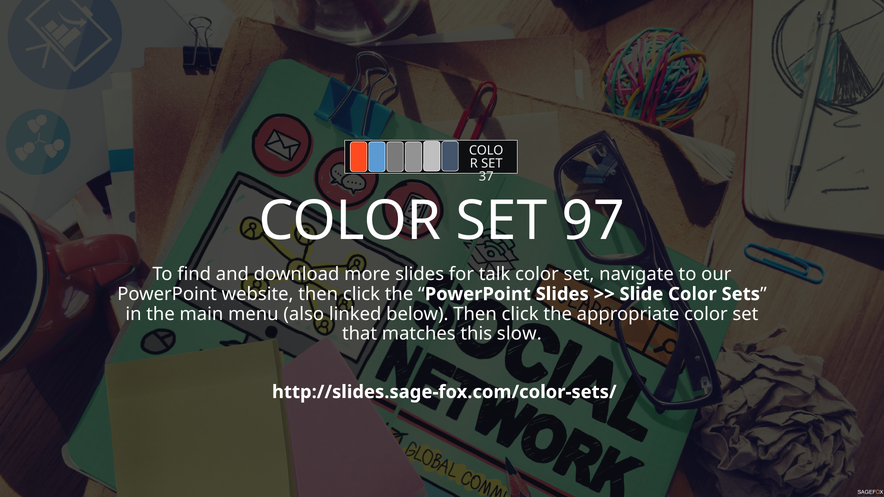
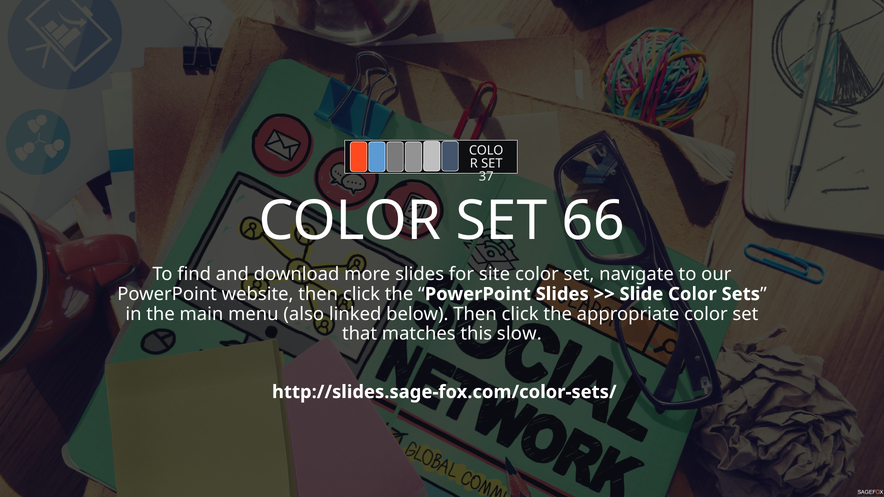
97: 97 -> 66 (593, 221)
talk: talk -> site (495, 274)
